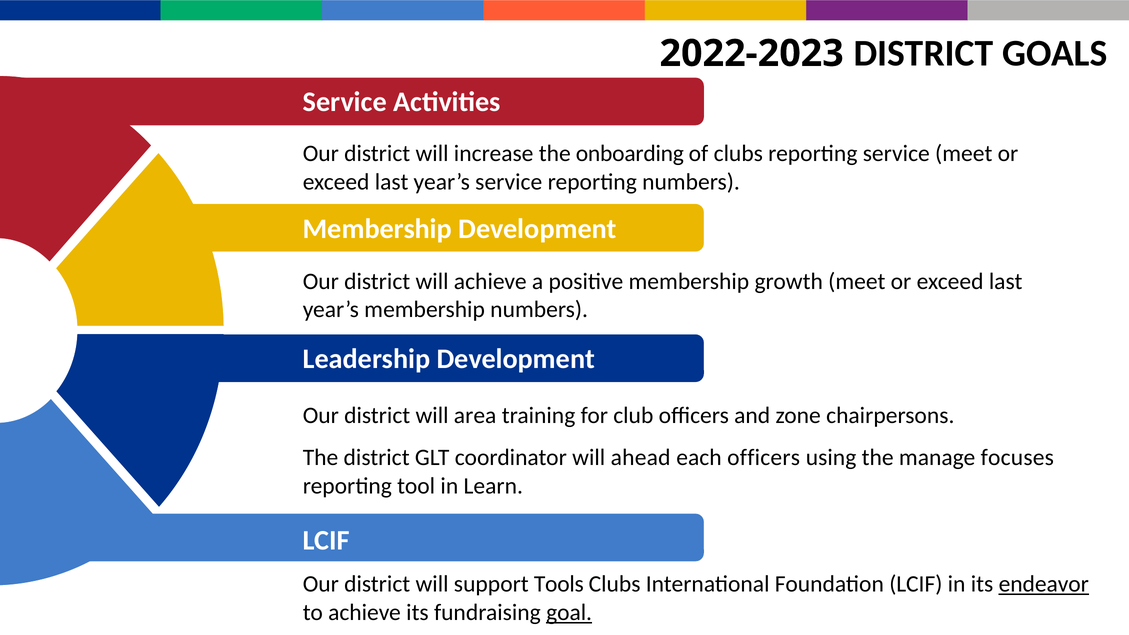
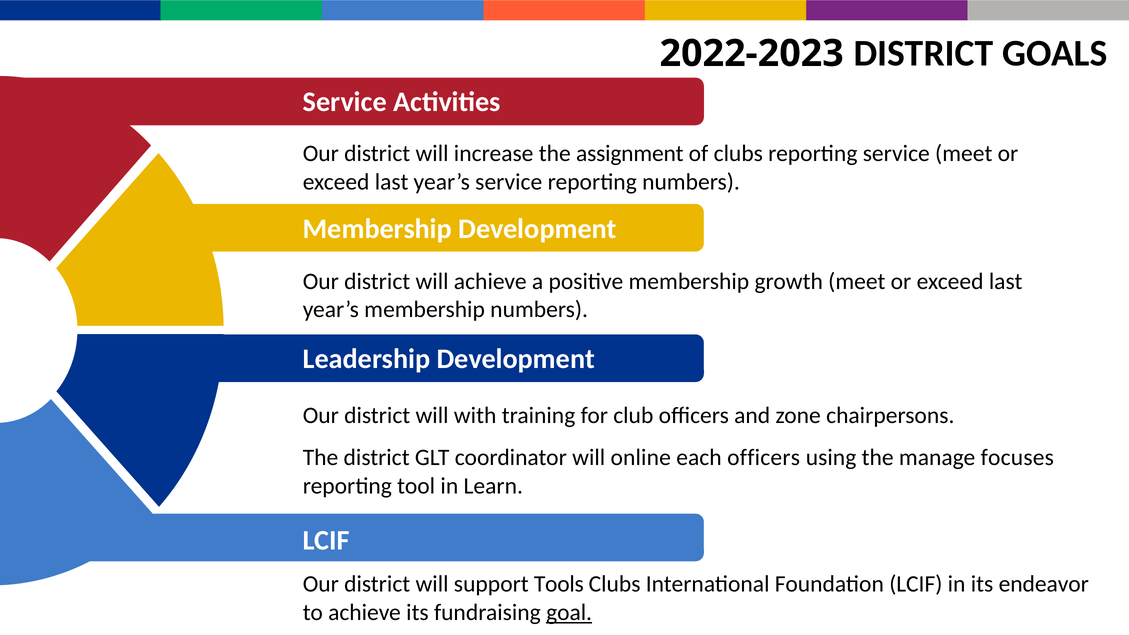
onboarding: onboarding -> assignment (630, 154)
area: area -> with (475, 415)
ahead: ahead -> online (641, 458)
endeavor underline: present -> none (1044, 584)
